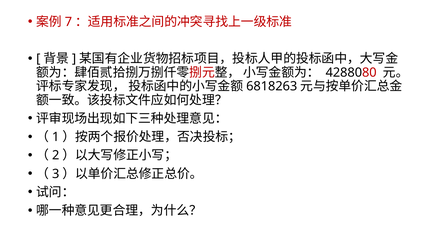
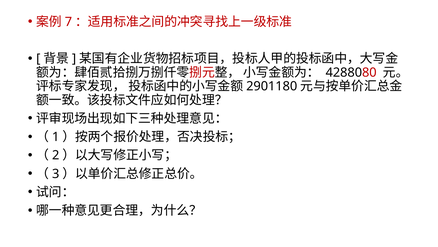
6818263: 6818263 -> 2901180 (272, 86)
